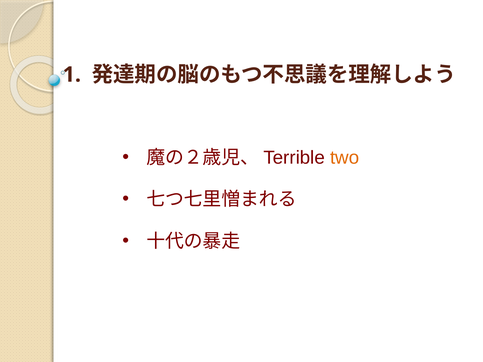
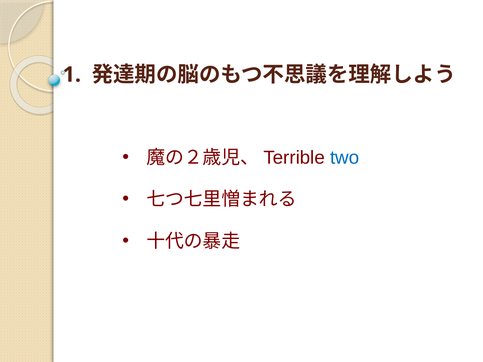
two colour: orange -> blue (345, 158)
